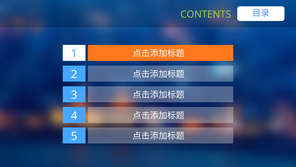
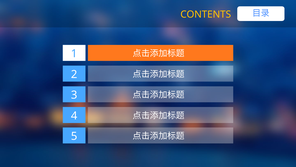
CONTENTS colour: light green -> yellow (206, 14)
